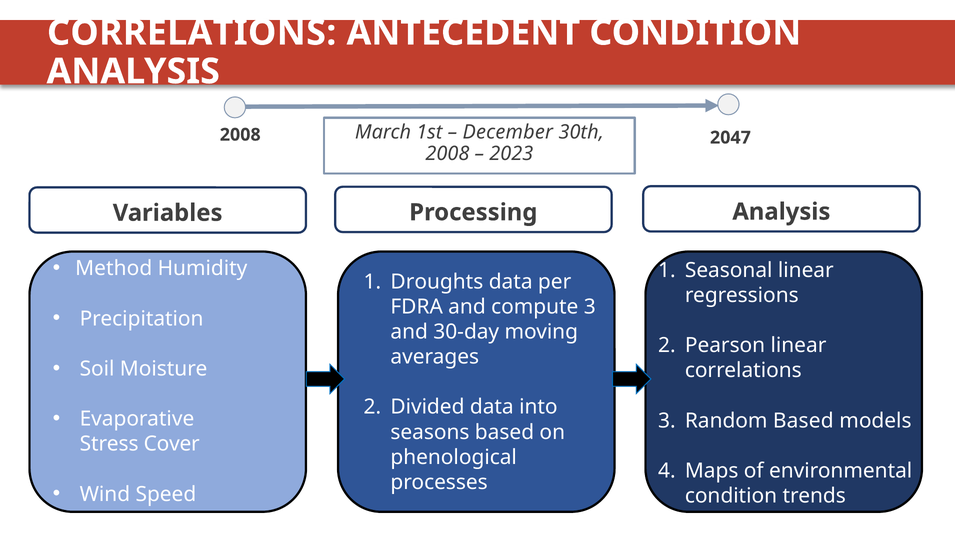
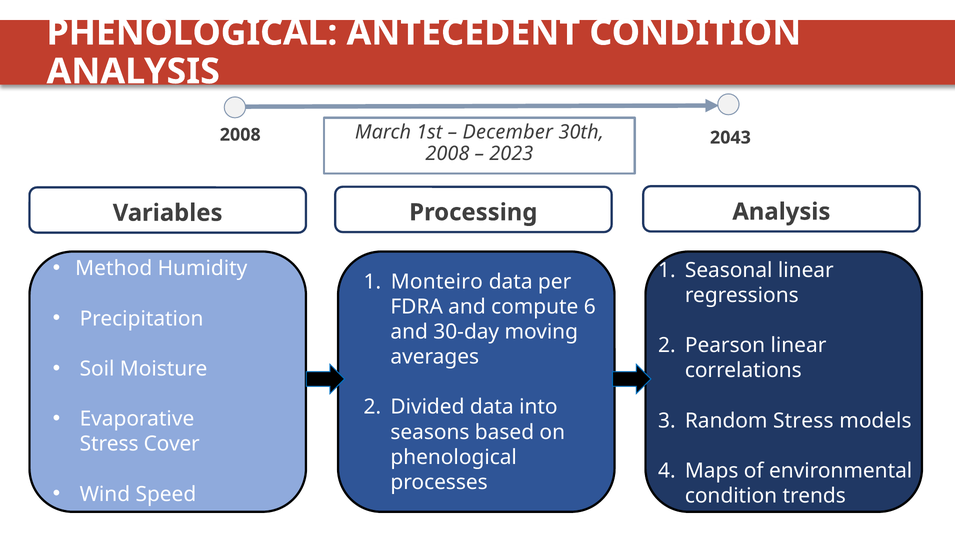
CORRELATIONS: CORRELATIONS -> PHENOLOGICAL (192, 33)
2047: 2047 -> 2043 (730, 138)
Droughts: Droughts -> Monteiro (437, 282)
compute 3: 3 -> 6 (590, 307)
Random Based: Based -> Stress (803, 421)
